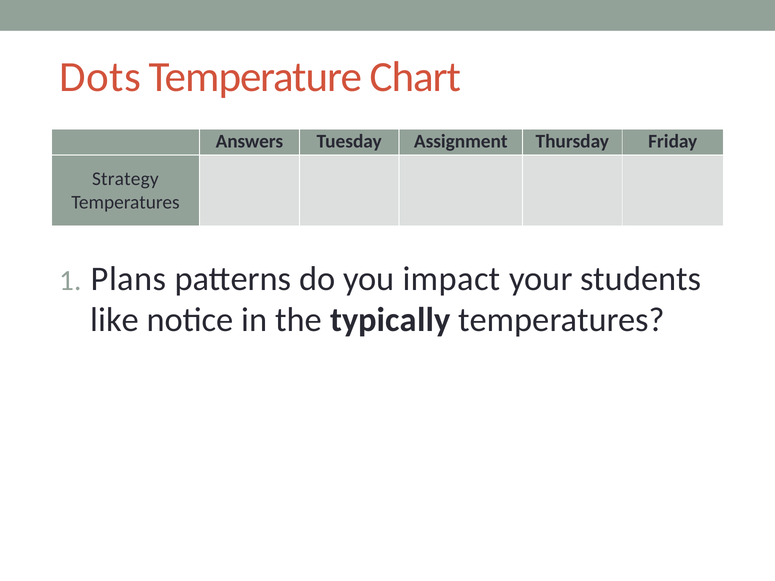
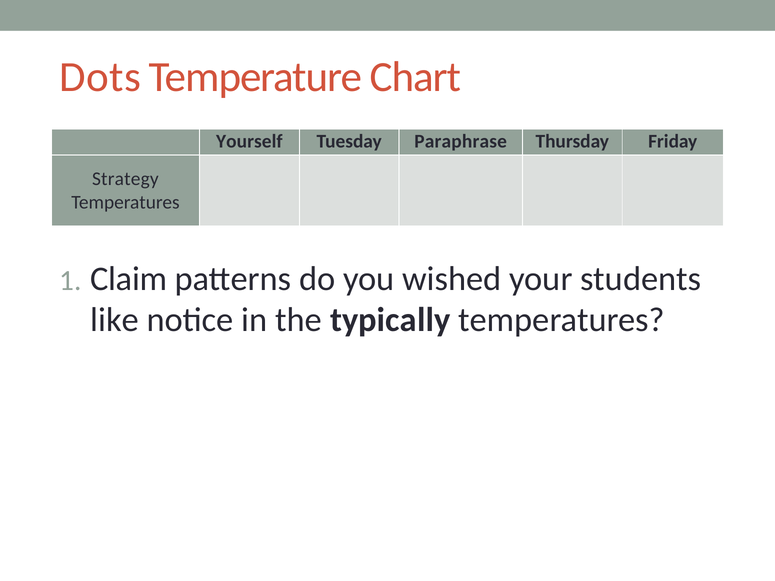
Answers: Answers -> Yourself (249, 141)
Assignment: Assignment -> Paraphrase (461, 141)
Plans: Plans -> Claim (129, 279)
impact: impact -> wished (452, 279)
